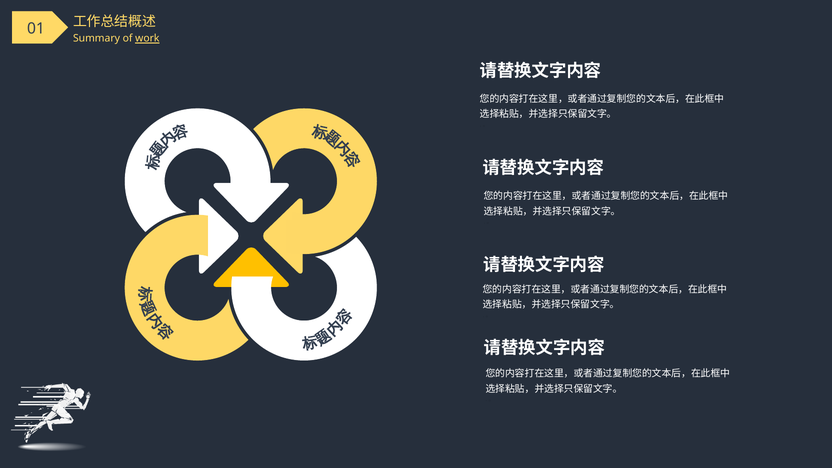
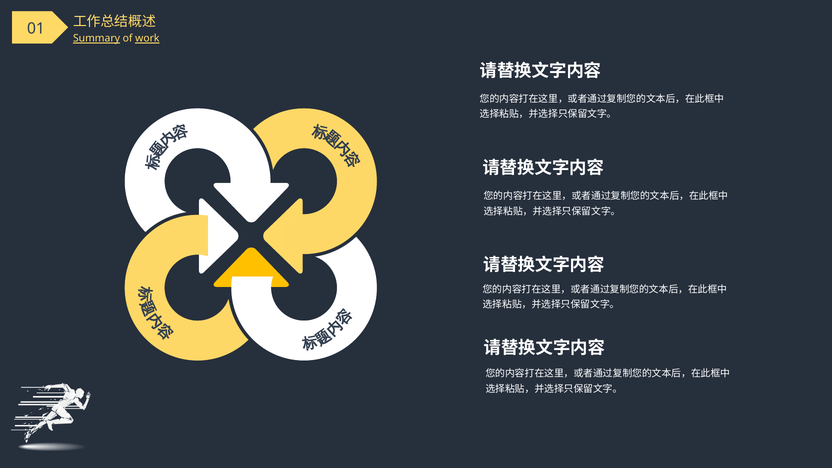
Summary underline: none -> present (97, 39)
